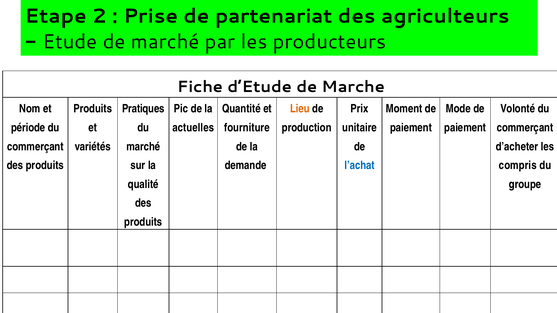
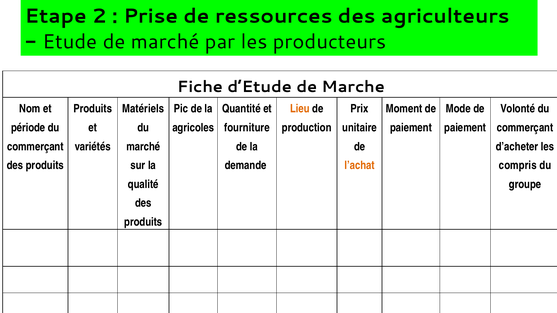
partenariat: partenariat -> ressources (274, 16)
Pratiques: Pratiques -> Matériels (143, 109)
actuelles: actuelles -> agricoles (193, 128)
l’achat colour: blue -> orange (360, 166)
